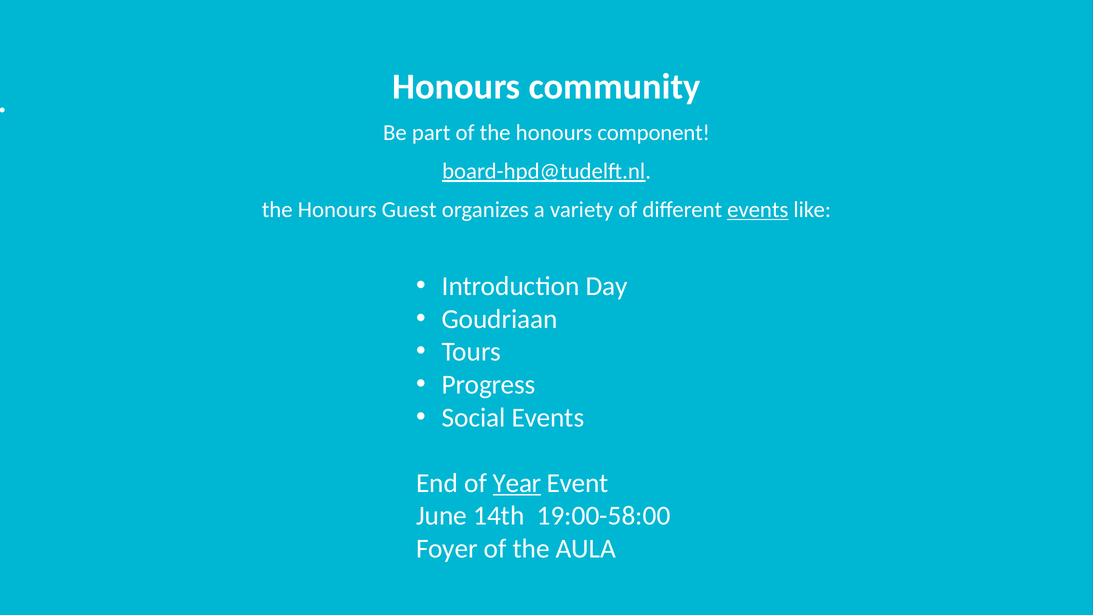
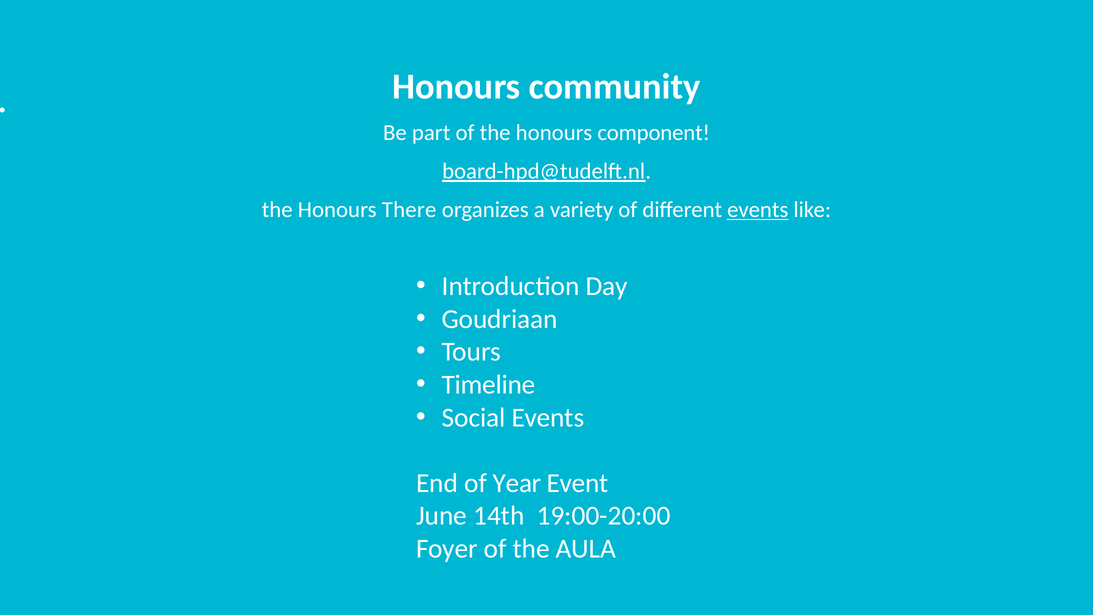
Guest: Guest -> There (409, 210)
Progress: Progress -> Timeline (489, 385)
Year underline: present -> none (517, 483)
19:00-58:00: 19:00-58:00 -> 19:00-20:00 (604, 516)
